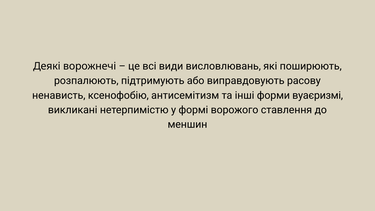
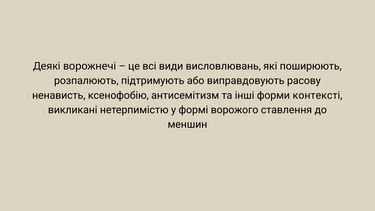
вуаєризмі: вуаєризмі -> контексті (318, 95)
